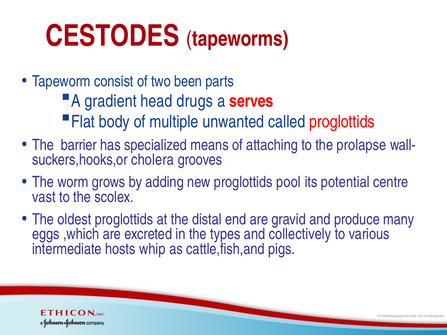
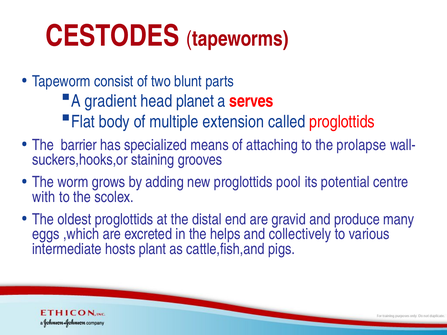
been: been -> blunt (188, 81)
drugs: drugs -> planet (195, 101)
unwanted: unwanted -> extension (233, 122)
cholera: cholera -> staining (153, 160)
vast: vast -> with (44, 197)
types: types -> helps (225, 234)
whip: whip -> plant (152, 249)
